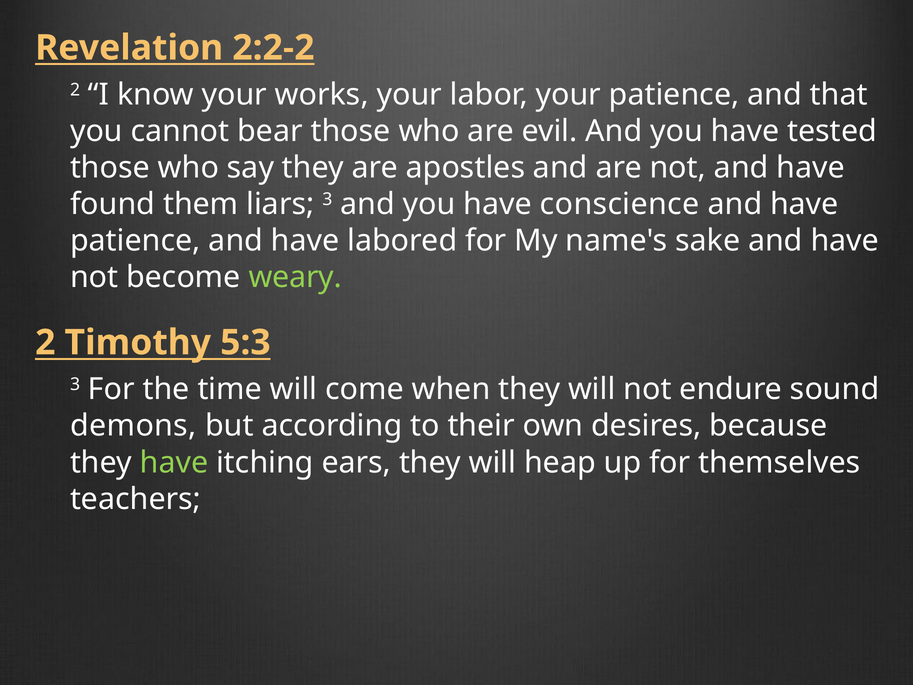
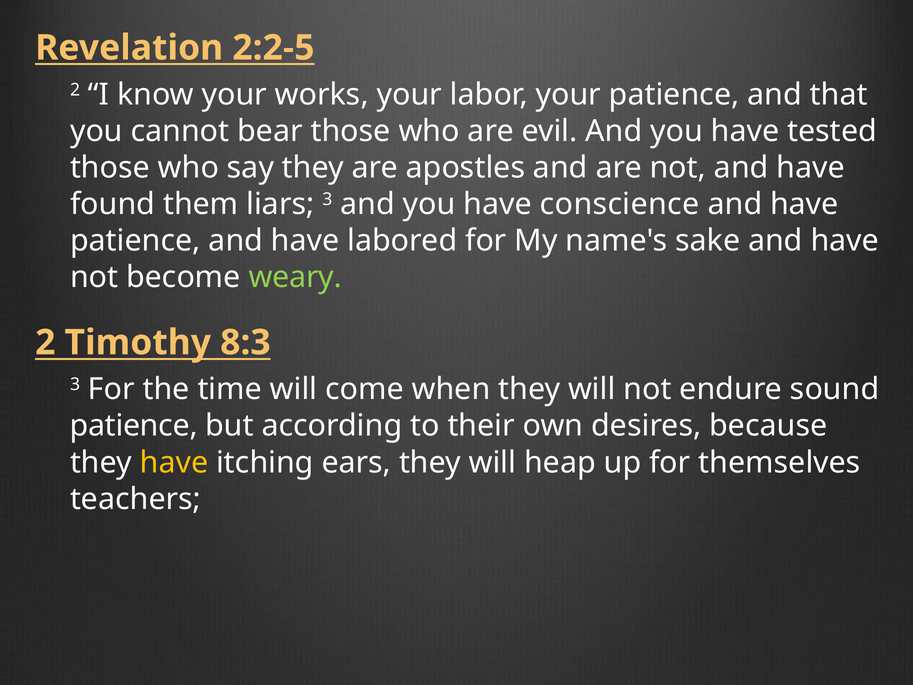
2:2-2: 2:2-2 -> 2:2-5 (273, 48)
5:3: 5:3 -> 8:3 (245, 342)
demons: demons -> patience (134, 426)
have colour: light green -> yellow (174, 462)
